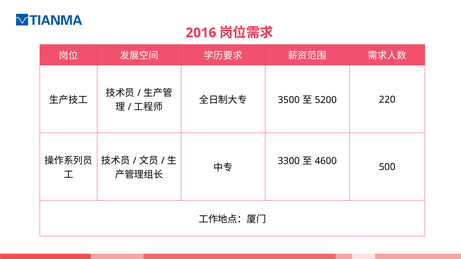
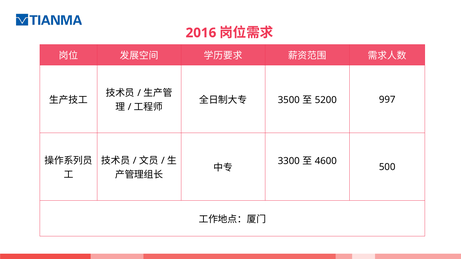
220: 220 -> 997 (387, 100)
